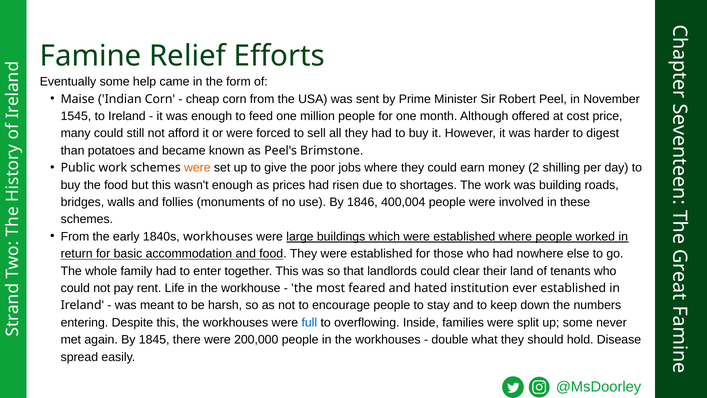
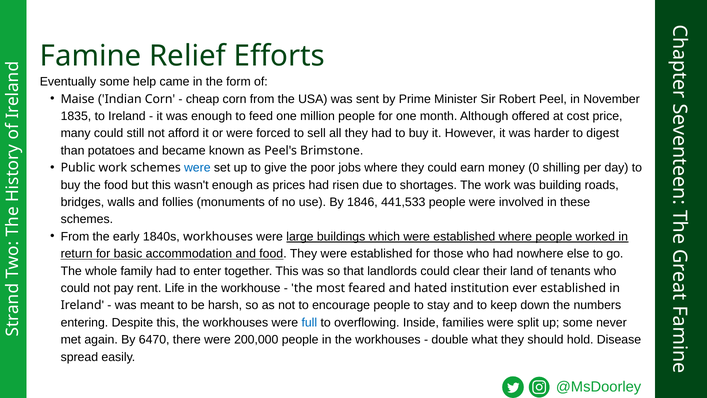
1545: 1545 -> 1835 (76, 116)
were colour: orange -> blue (197, 168)
2: 2 -> 0 (534, 168)
400,004: 400,004 -> 441,533 (403, 202)
1845: 1845 -> 6470 (154, 340)
